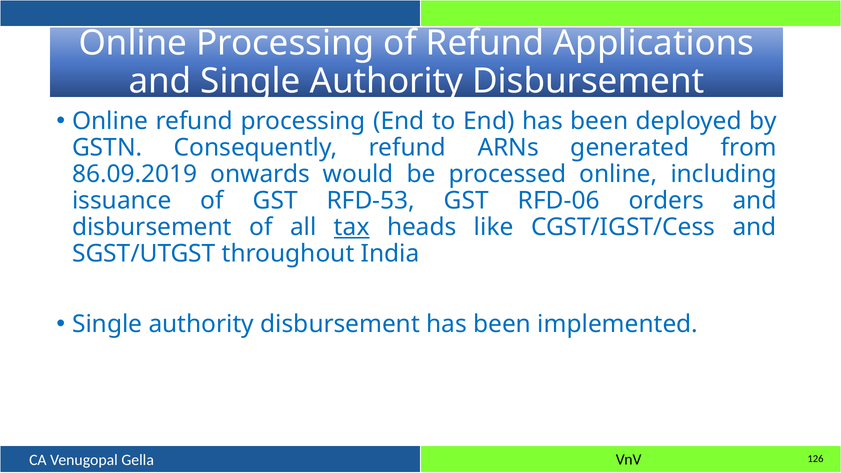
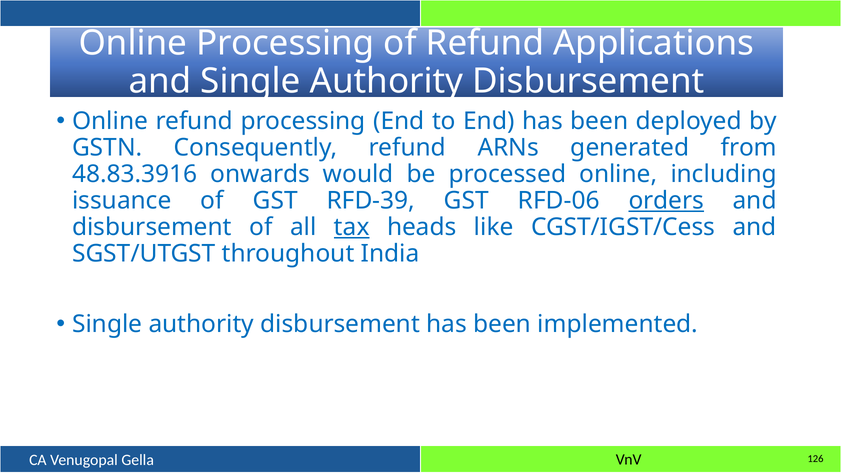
86.09.2019: 86.09.2019 -> 48.83.3916 (135, 174)
RFD-53: RFD-53 -> RFD-39 (371, 201)
orders underline: none -> present (666, 201)
